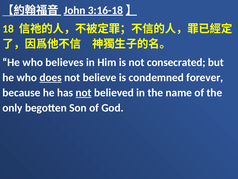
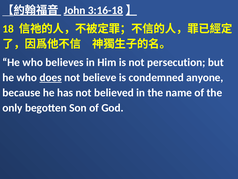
consecrated: consecrated -> persecution (176, 62)
forever: forever -> anyone (205, 77)
not underline: present -> none (84, 92)
